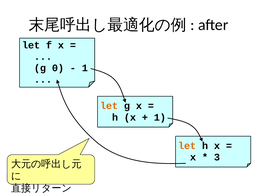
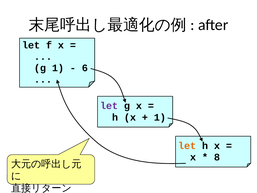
g 0: 0 -> 1 (58, 68)
1: 1 -> 6 (85, 68)
let colour: orange -> purple (109, 106)
3: 3 -> 8 (217, 157)
